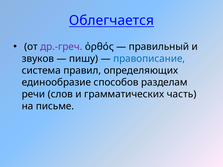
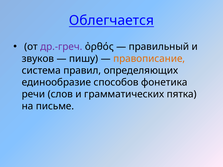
правописание colour: blue -> orange (149, 59)
разделам: разделам -> фонетика (164, 82)
часть: часть -> пятка (182, 94)
